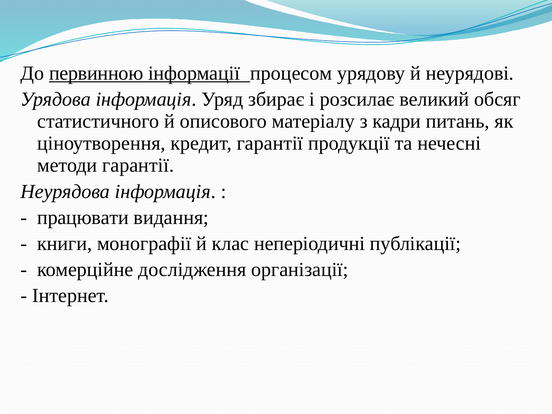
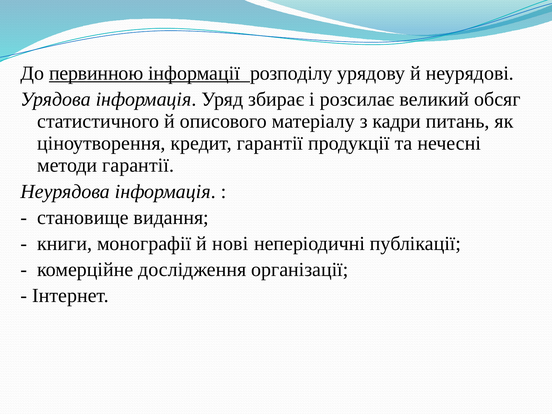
процесом: процесом -> розподілу (291, 73)
працювати: працювати -> становище (83, 218)
клас: клас -> нові (230, 244)
